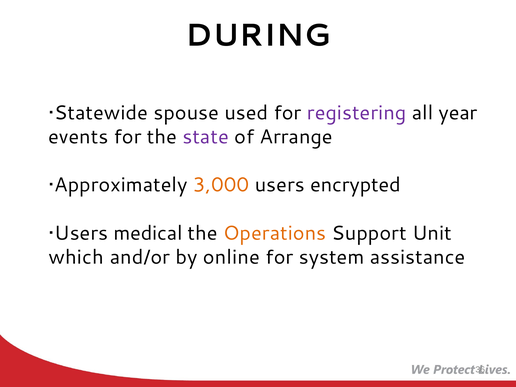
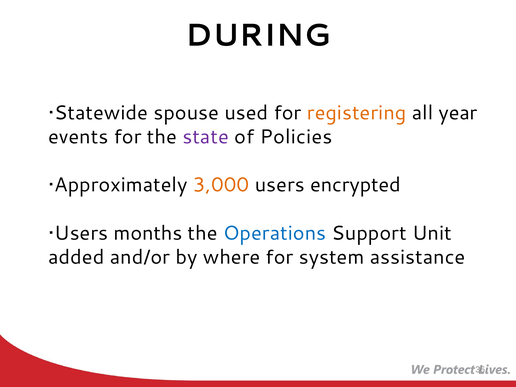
registering colour: purple -> orange (357, 113)
Arrange: Arrange -> Policies (296, 137)
medical: medical -> months (148, 233)
Operations colour: orange -> blue (275, 233)
which: which -> added (76, 257)
online: online -> where (232, 257)
